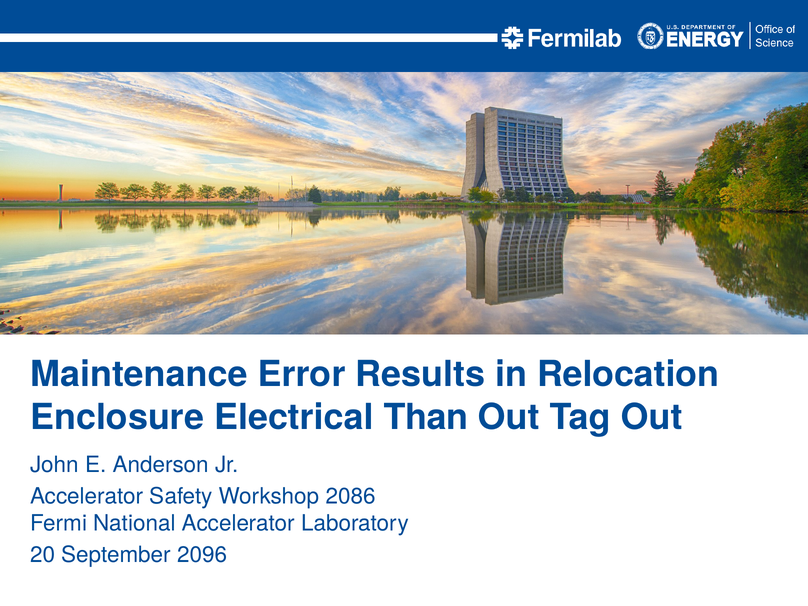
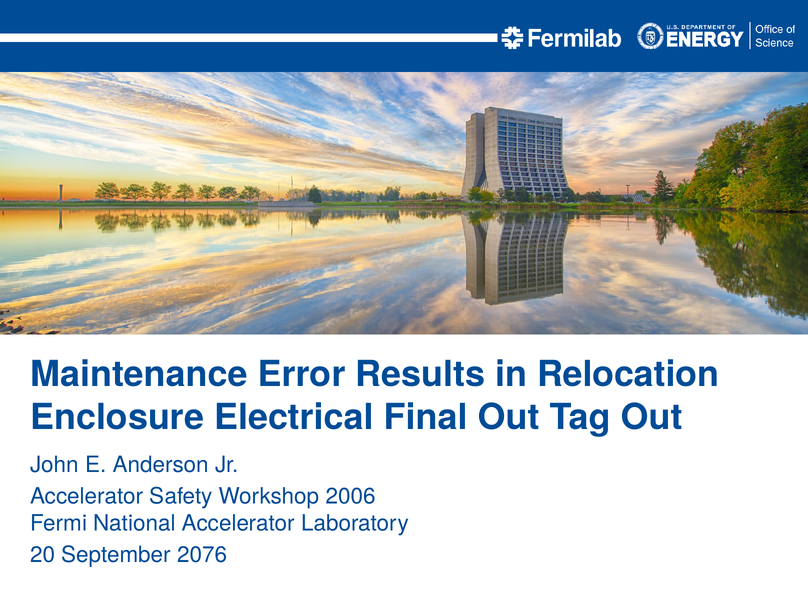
Than: Than -> Final (426, 418)
2086: 2086 -> 2006 (351, 496)
2096: 2096 -> 2076 (202, 555)
